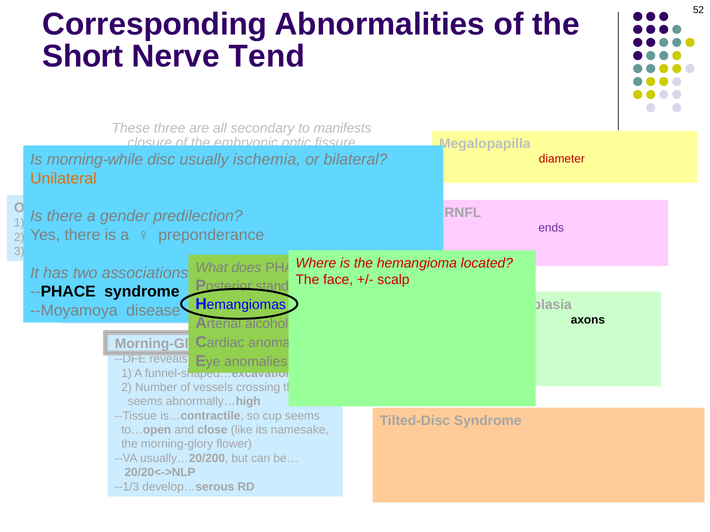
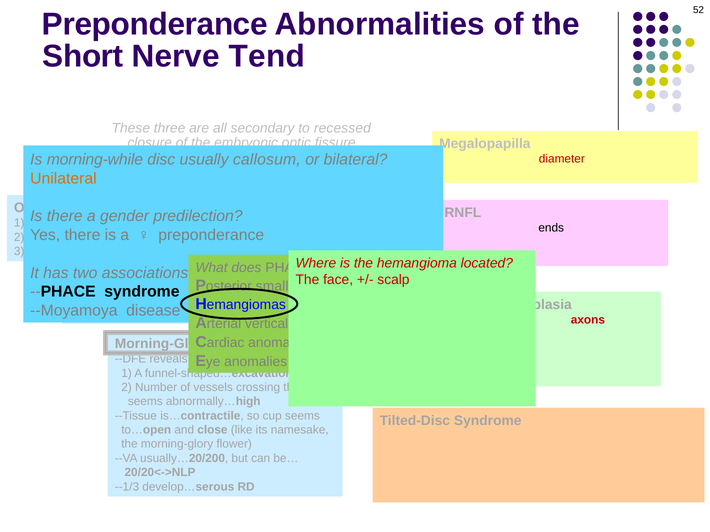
Corresponding: Corresponding -> Preponderance (155, 24)
to manifests: manifests -> recessed (342, 128)
ischemia: ischemia -> callosum (267, 160)
ends colour: purple -> black (551, 228)
Posterior stand: stand -> small (272, 286)
axons colour: black -> red (588, 320)
Arterial alcohol: alcohol -> vertical (267, 324)
